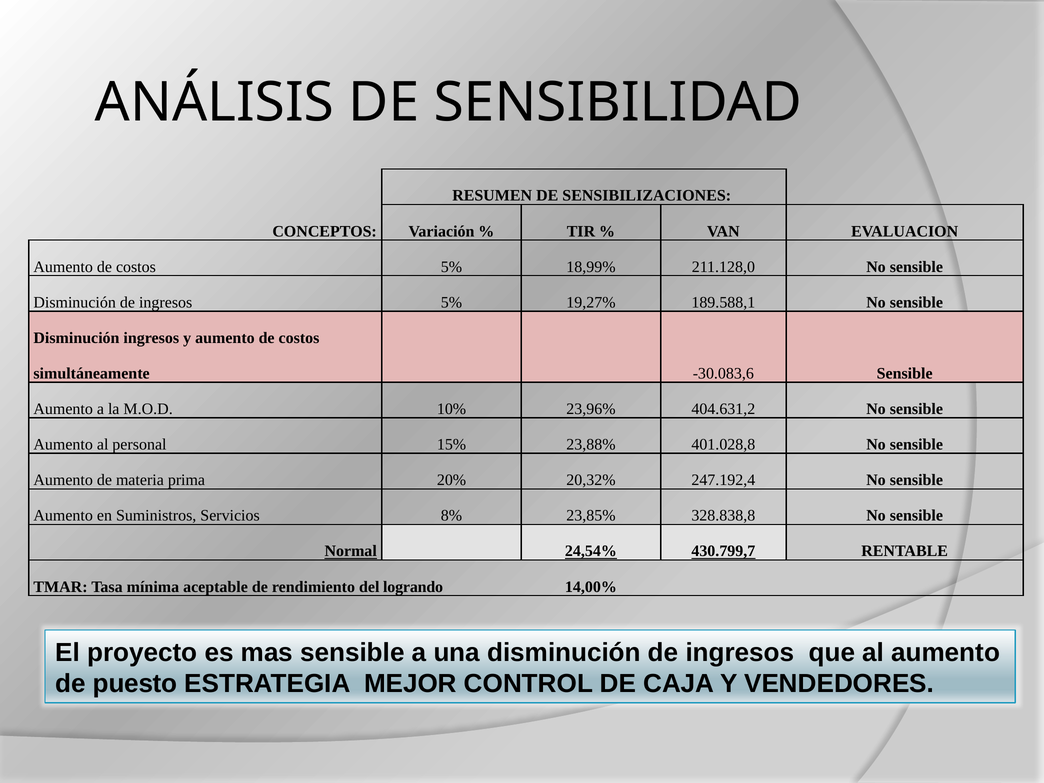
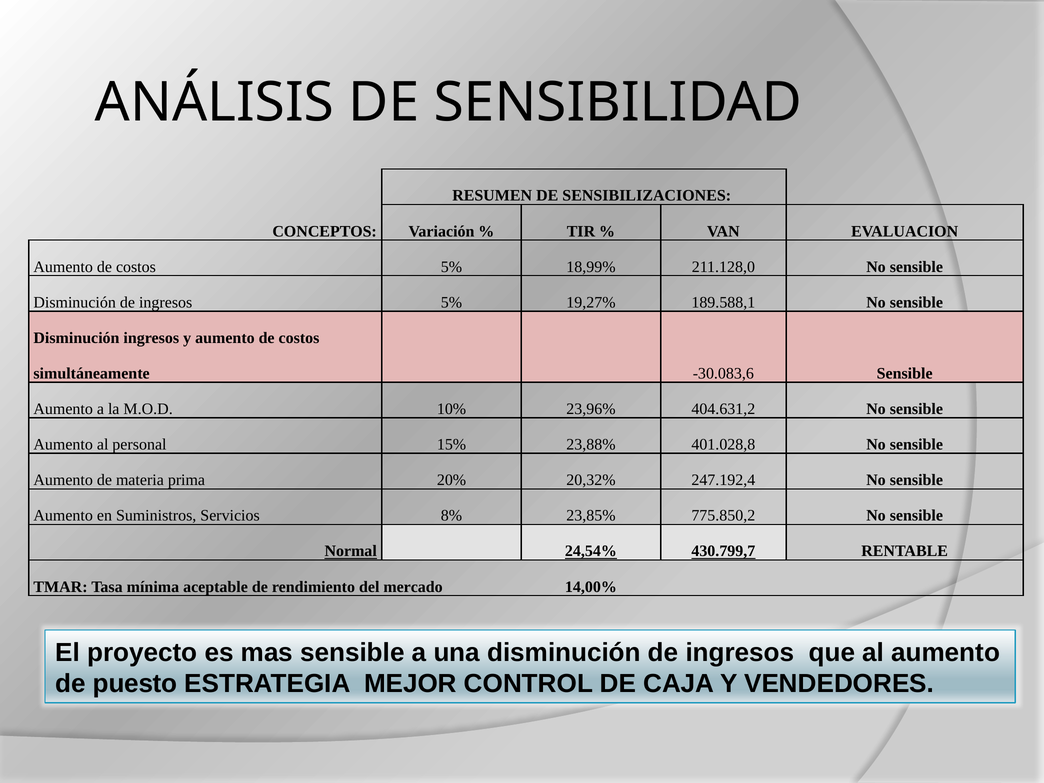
328.838,8: 328.838,8 -> 775.850,2 (723, 516)
logrando: logrando -> mercado (413, 587)
